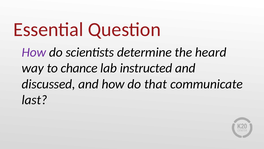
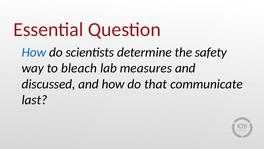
How colour: purple -> blue (34, 52)
heard: heard -> safety (211, 52)
chance: chance -> bleach (79, 68)
instructed: instructed -> measures (146, 68)
